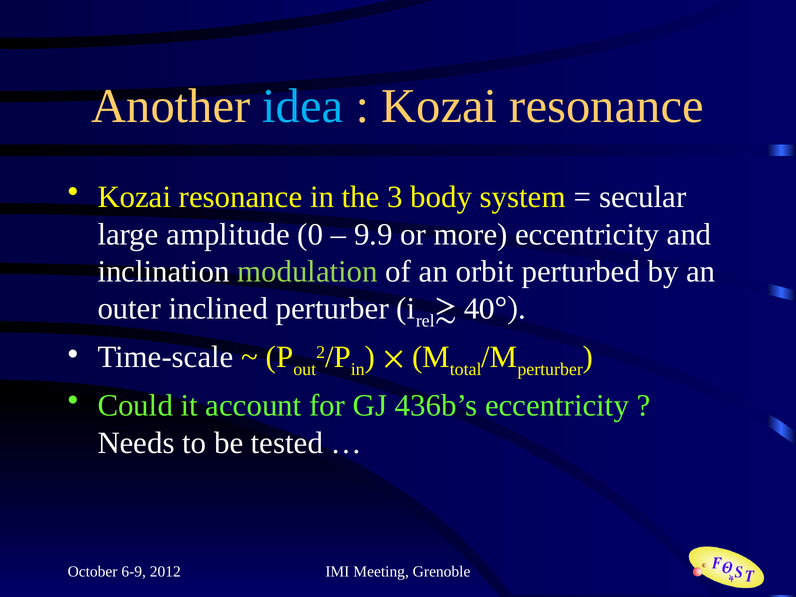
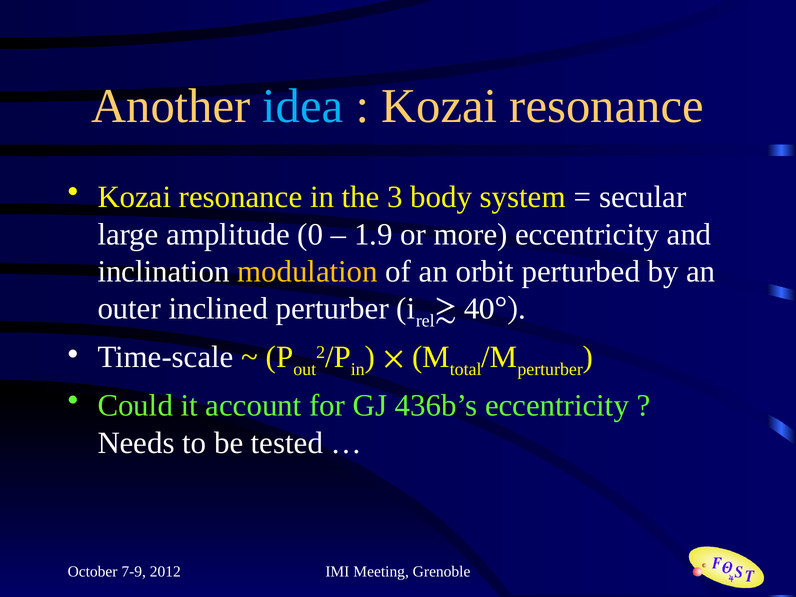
9.9: 9.9 -> 1.9 (373, 234)
modulation colour: light green -> yellow (307, 272)
6-9: 6-9 -> 7-9 (134, 572)
